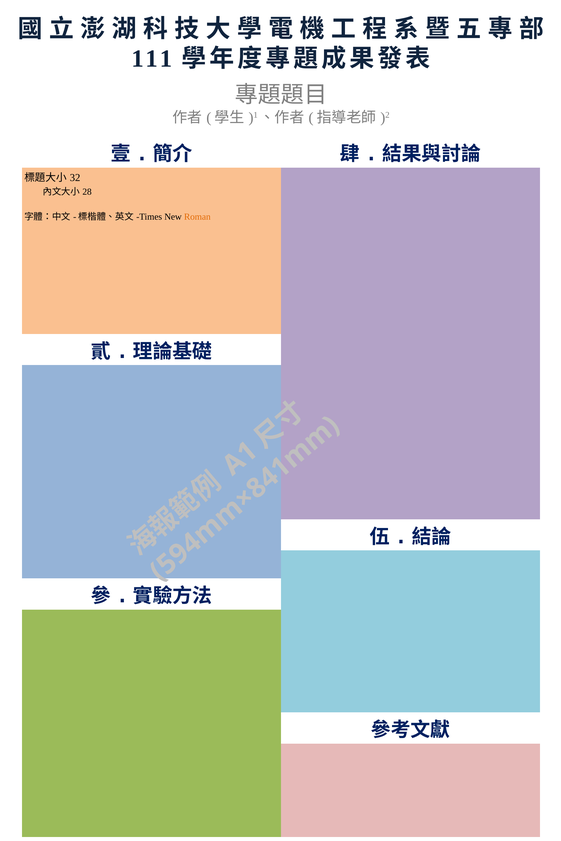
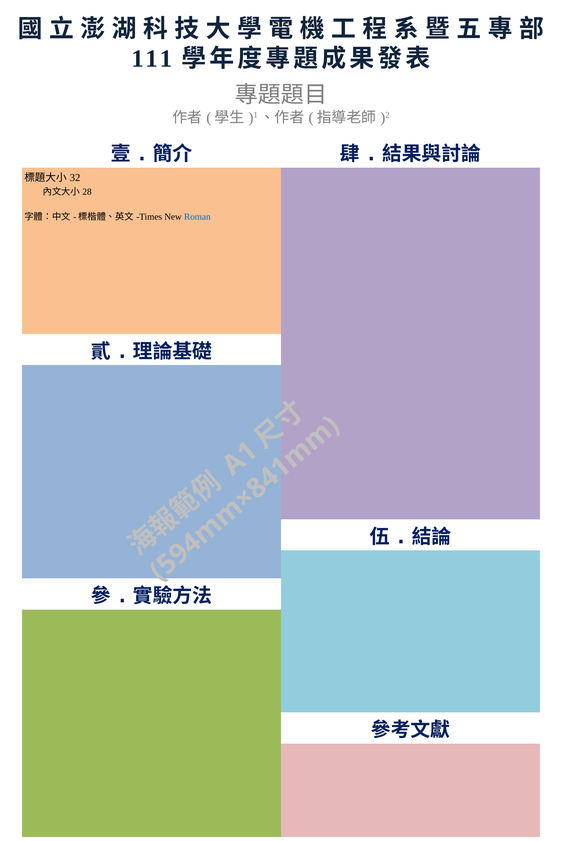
Roman colour: orange -> blue (197, 217)
